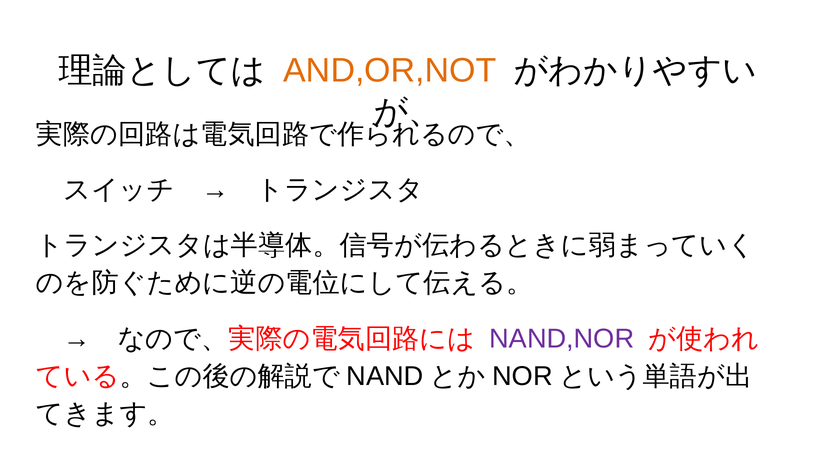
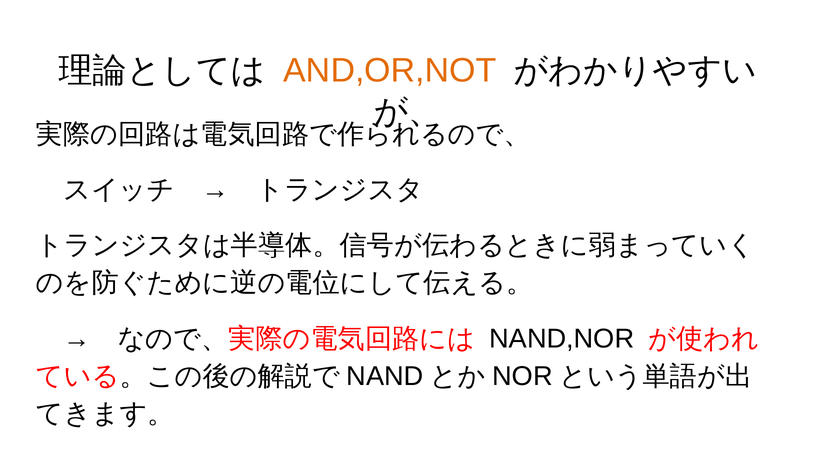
NAND,NOR colour: purple -> black (562, 339)
